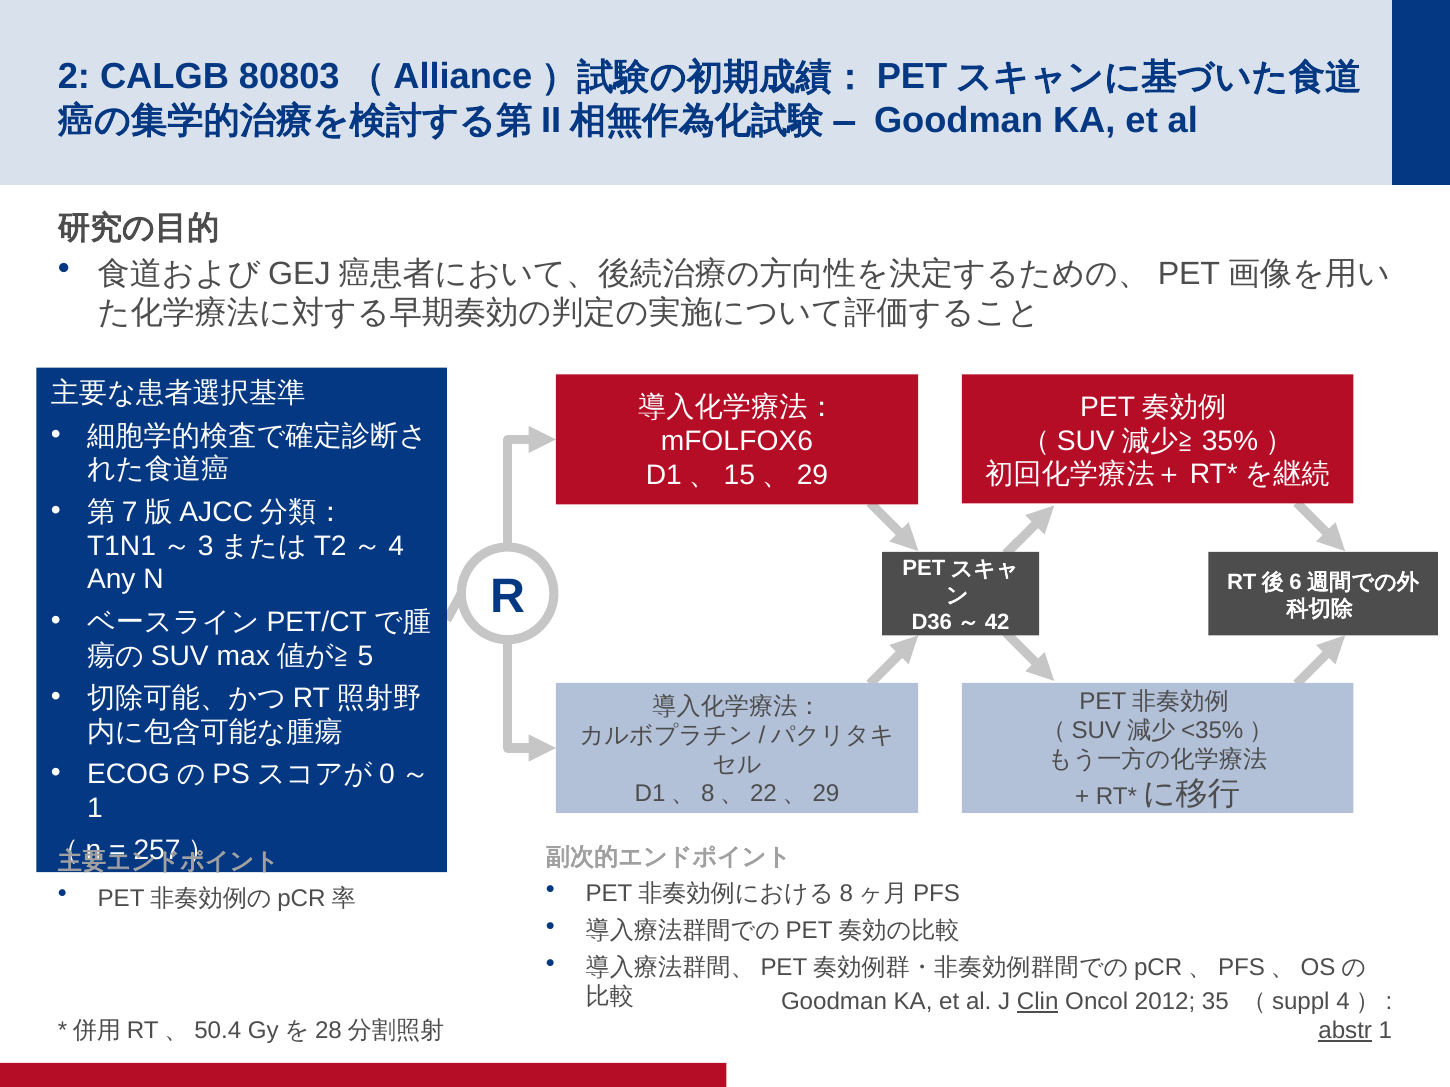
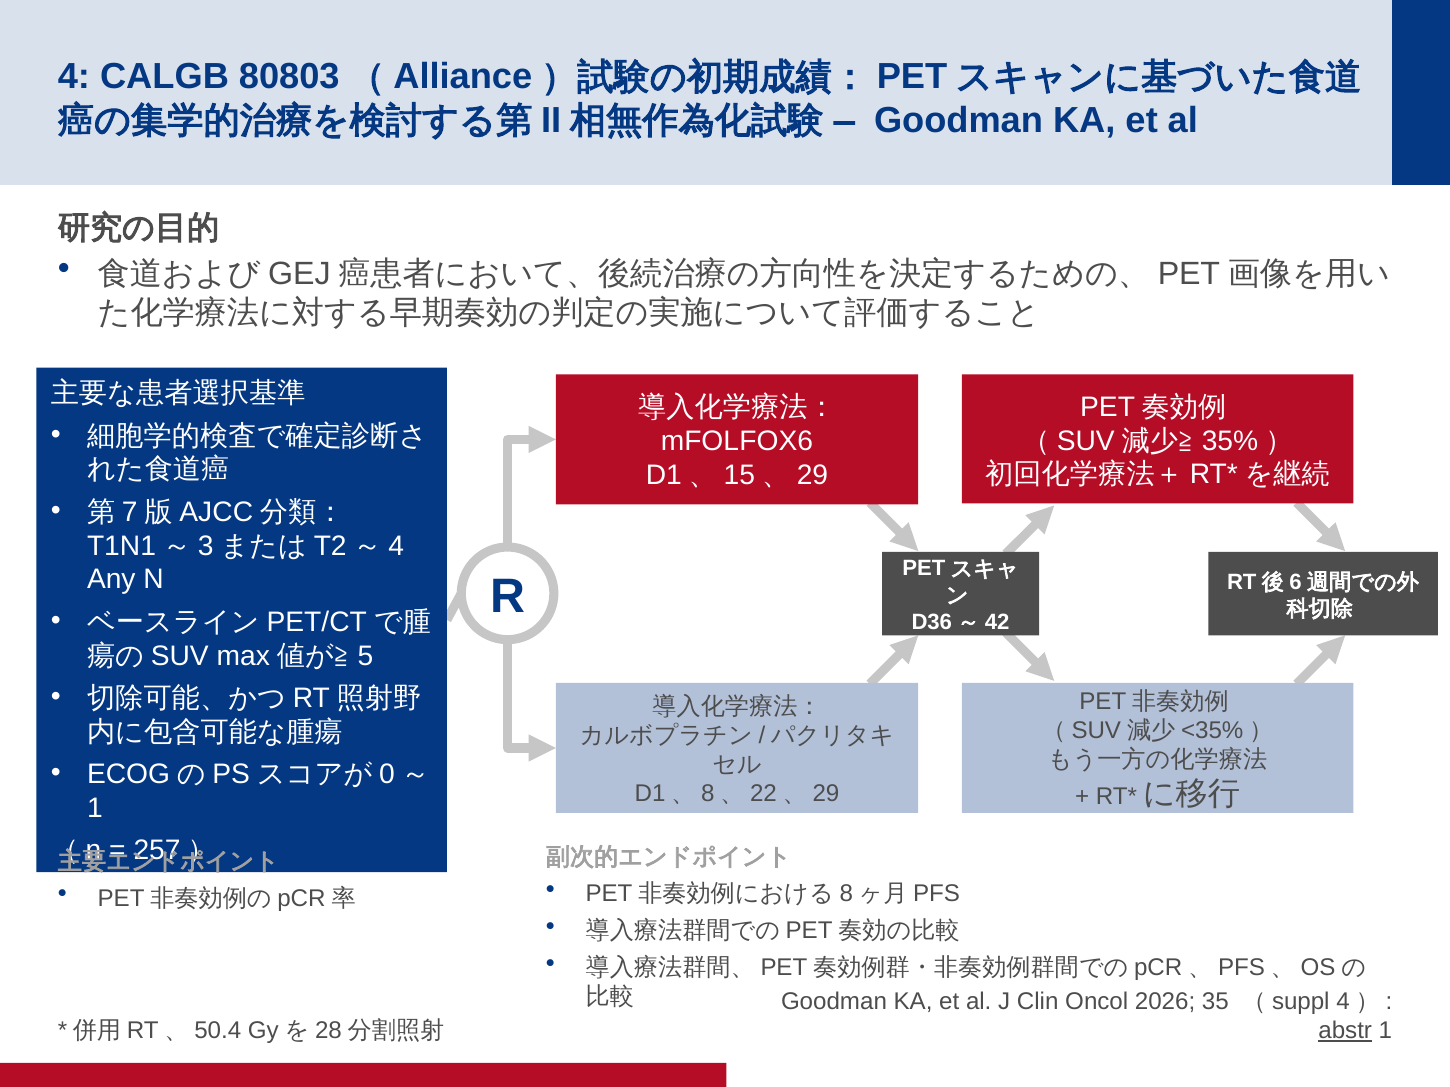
2: 2 -> 4 (74, 77)
Clin underline: present -> none (1038, 1002)
2012: 2012 -> 2026 (1165, 1002)
